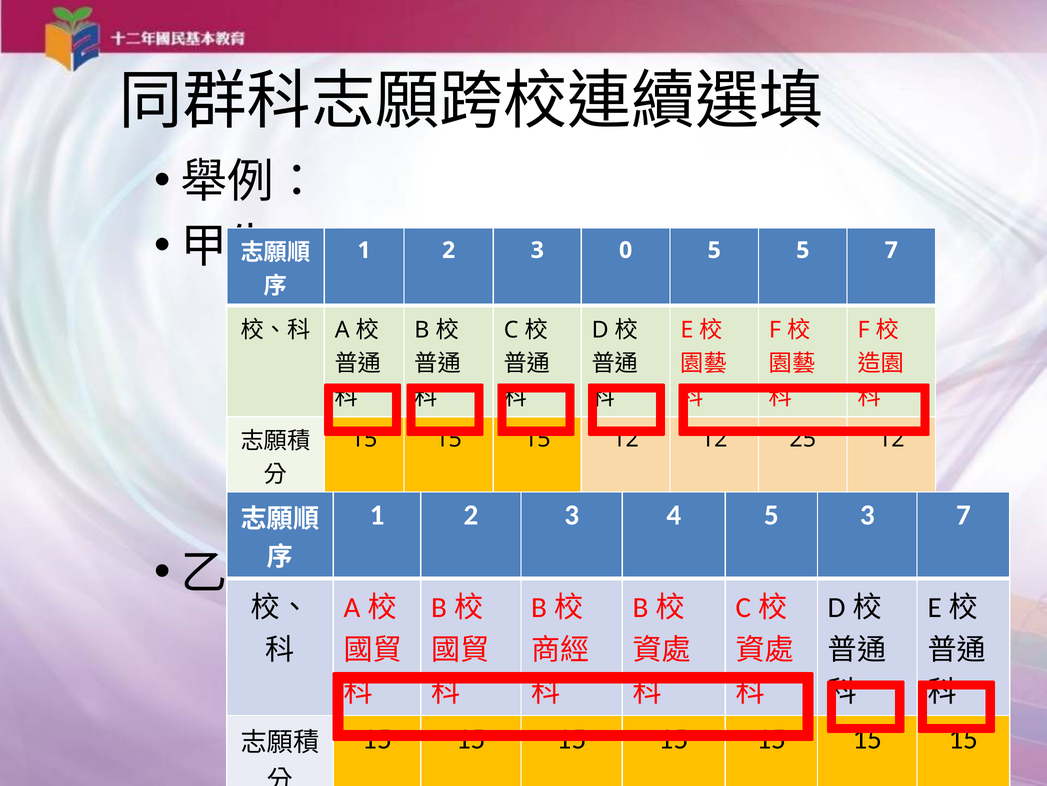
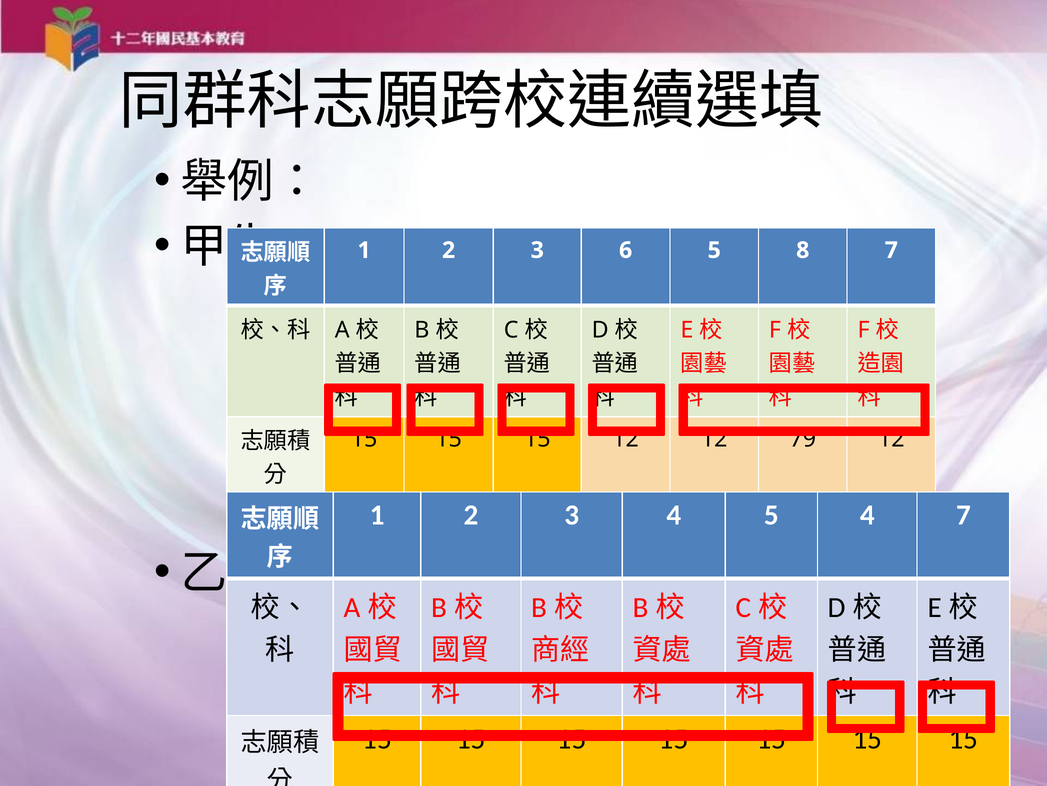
0: 0 -> 6 (626, 250)
5 5: 5 -> 8 (803, 250)
25: 25 -> 79 (803, 439)
5 3: 3 -> 4 (867, 515)
